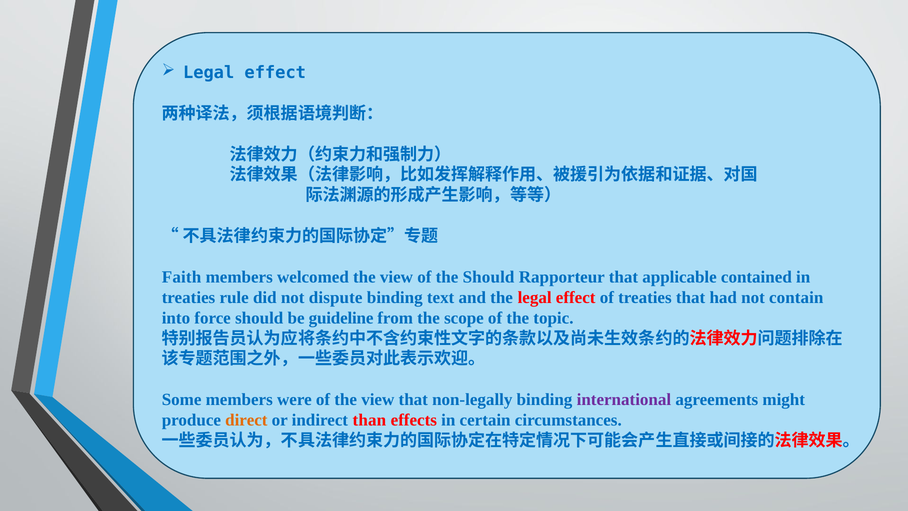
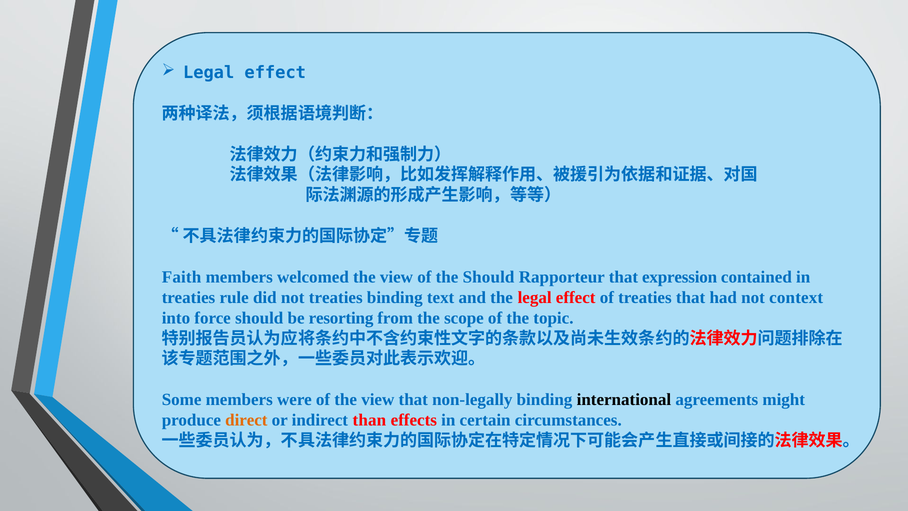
applicable: applicable -> expression (680, 277)
not dispute: dispute -> treaties (336, 297)
contain: contain -> context (796, 297)
guideline: guideline -> resorting (341, 318)
international colour: purple -> black (624, 400)
